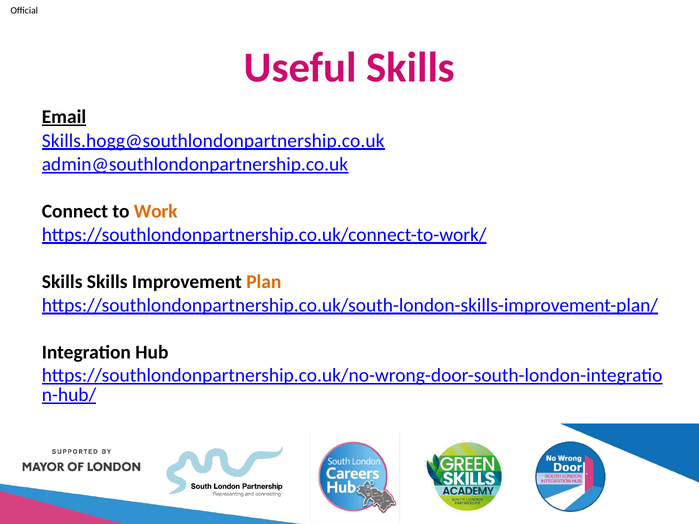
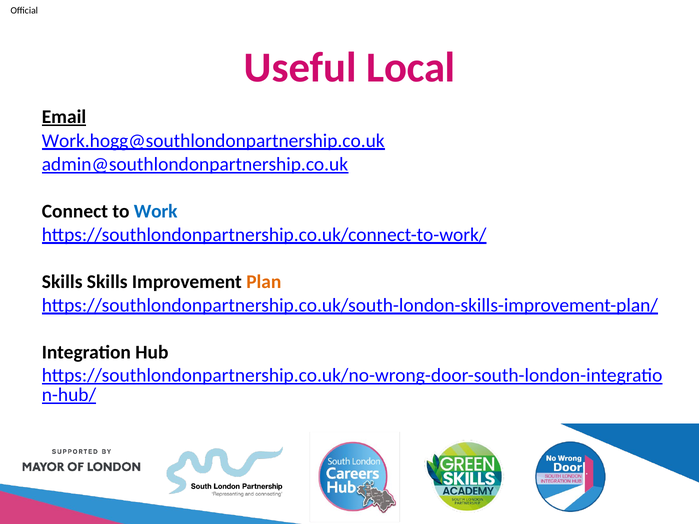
Useful Skills: Skills -> Local (411, 68)
Skills.hogg@southlondonpartnership.co.uk: Skills.hogg@southlondonpartnership.co.uk -> Work.hogg@southlondonpartnership.co.uk (213, 141)
Work colour: orange -> blue (156, 212)
